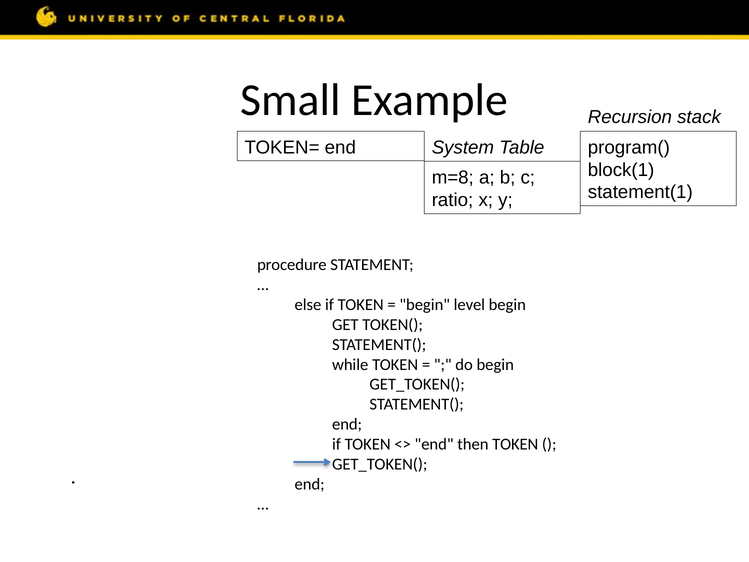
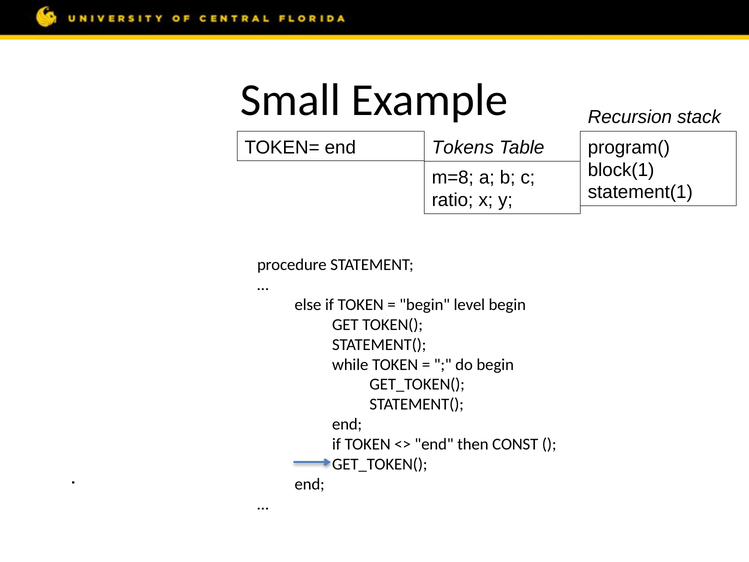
System: System -> Tokens (463, 147)
then TOKEN: TOKEN -> CONST (515, 444)
